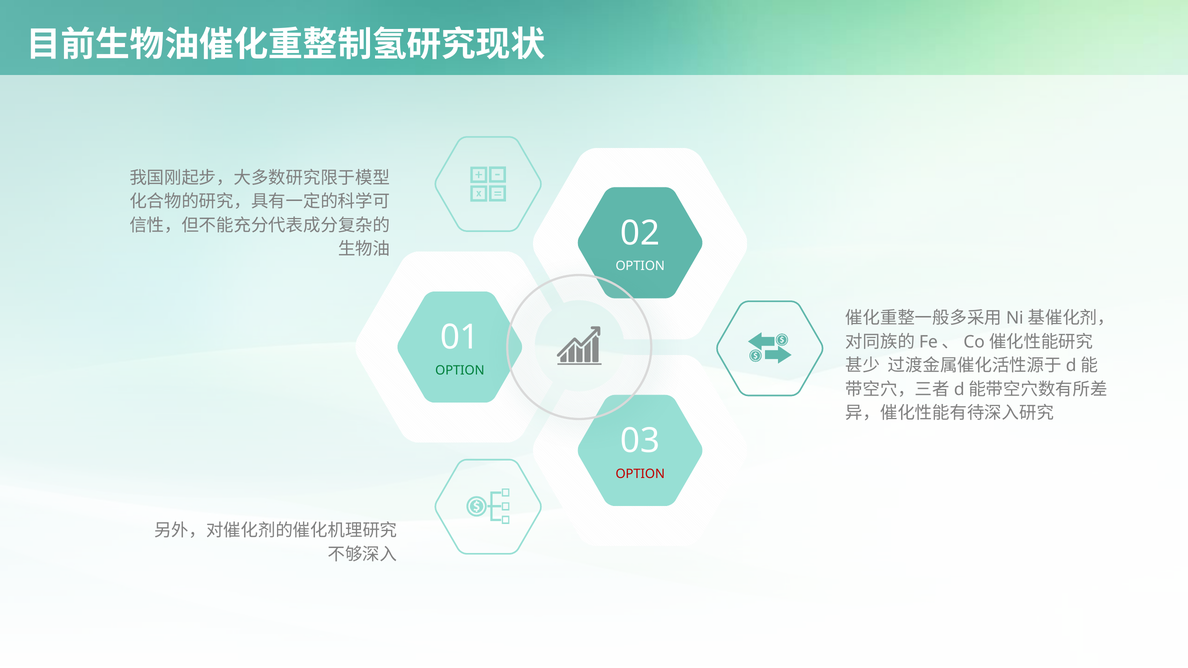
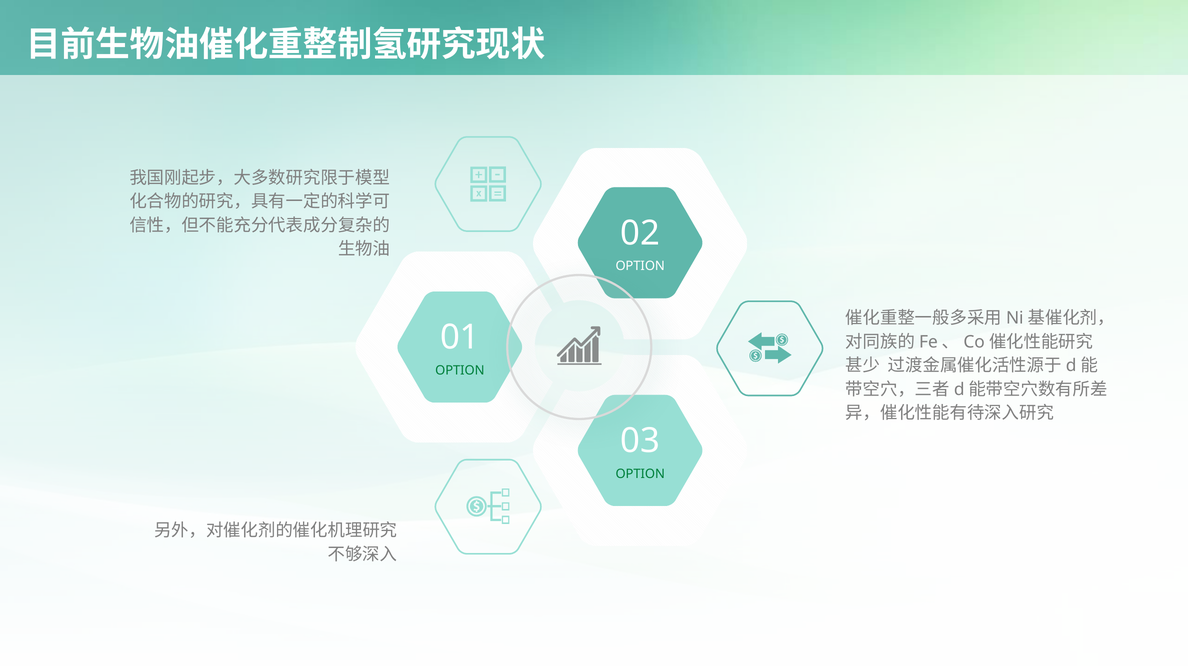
OPTION colour: red -> green (640, 474)
